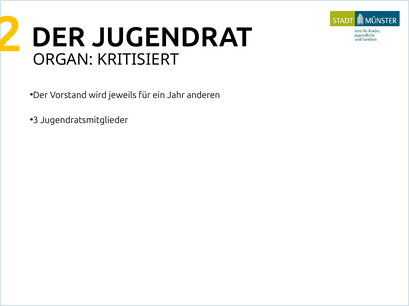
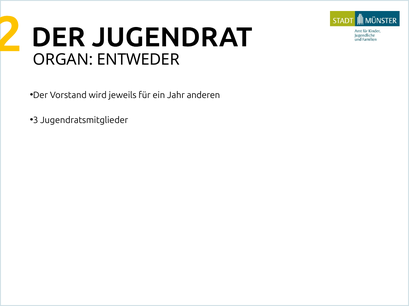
KRITISIERT: KRITISIERT -> ENTWEDER (138, 60)
